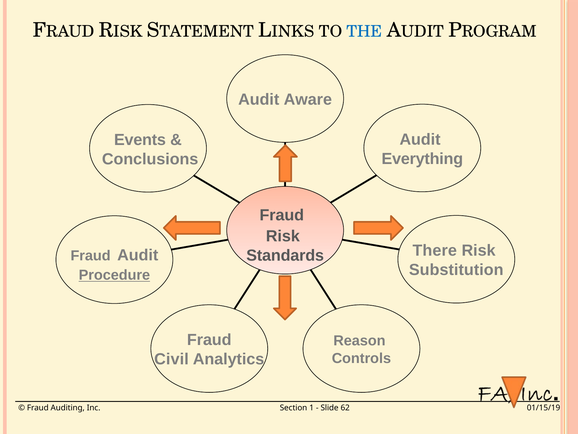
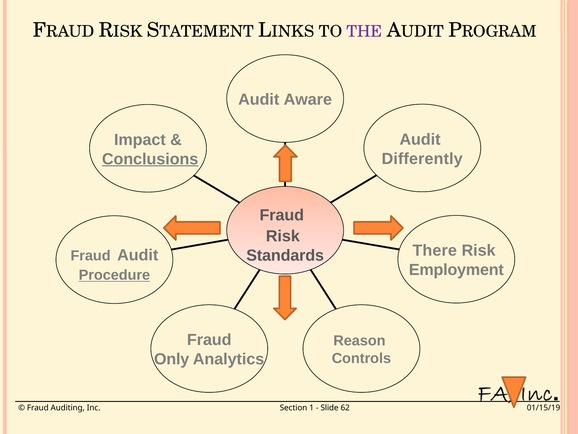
THE colour: blue -> purple (364, 32)
Events: Events -> Impact (140, 140)
Everything: Everything -> Differently (422, 159)
Conclusions underline: none -> present (150, 159)
Substitution: Substitution -> Employment (456, 270)
Civil: Civil -> Only (172, 359)
